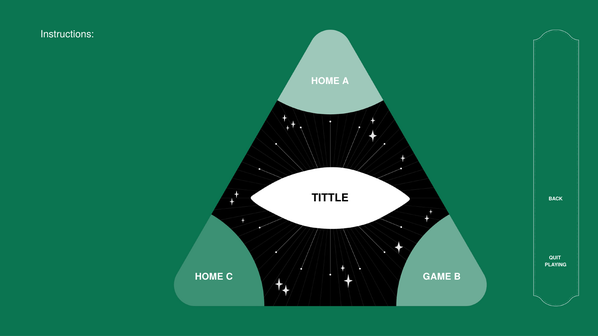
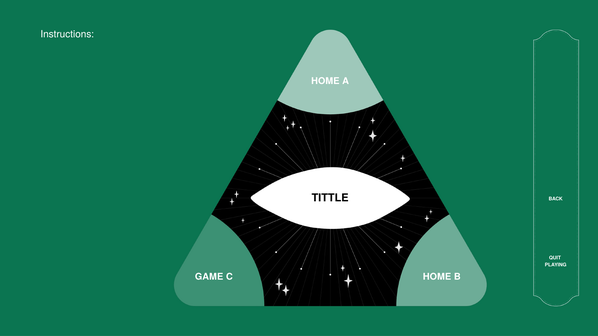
HOME: HOME -> GAME (209, 277)
C GAME: GAME -> HOME (437, 277)
